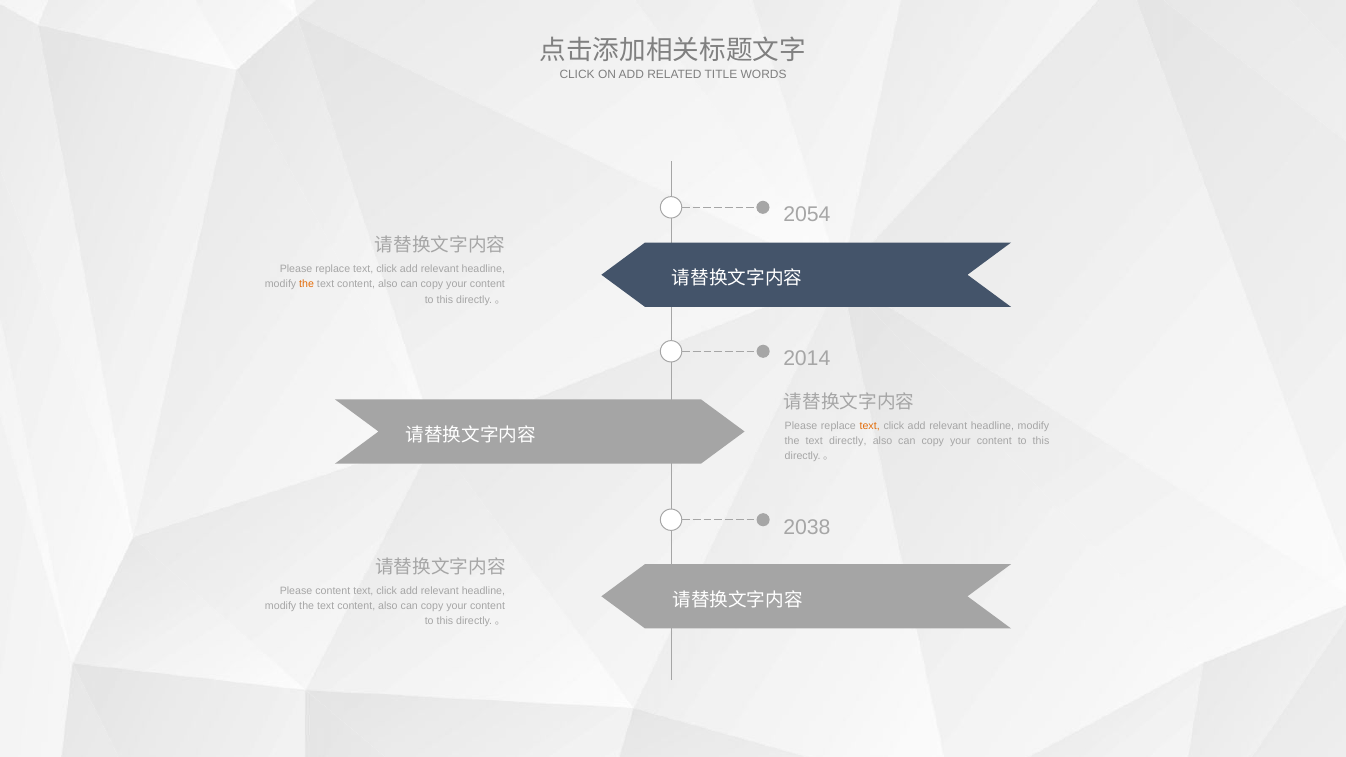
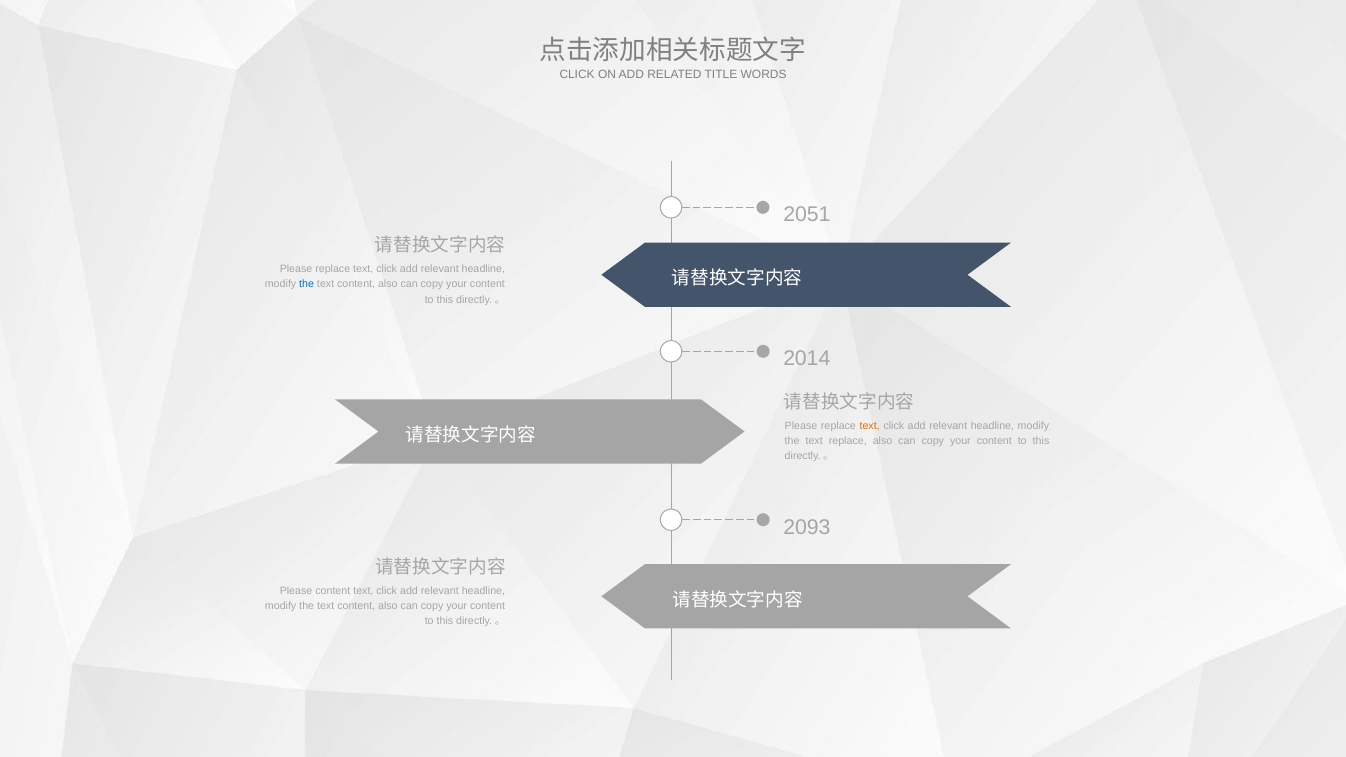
2054: 2054 -> 2051 (807, 214)
the colour: orange -> blue (307, 284)
text directly: directly -> replace (848, 441)
2038: 2038 -> 2093 (807, 528)
